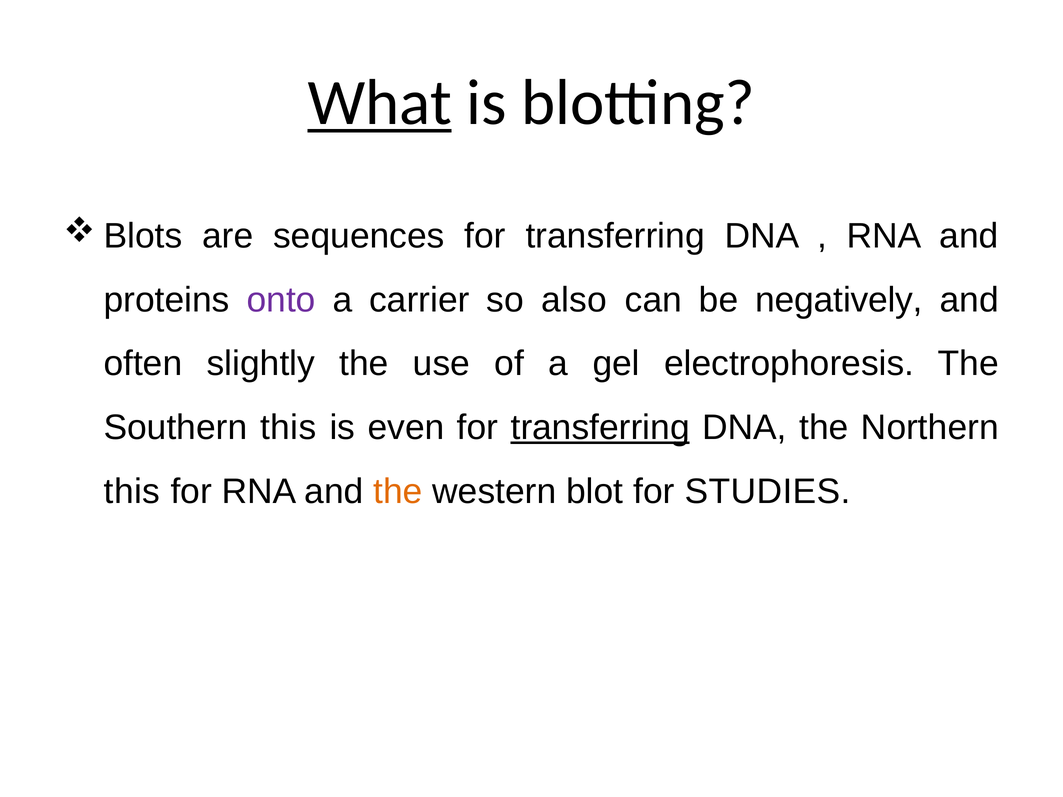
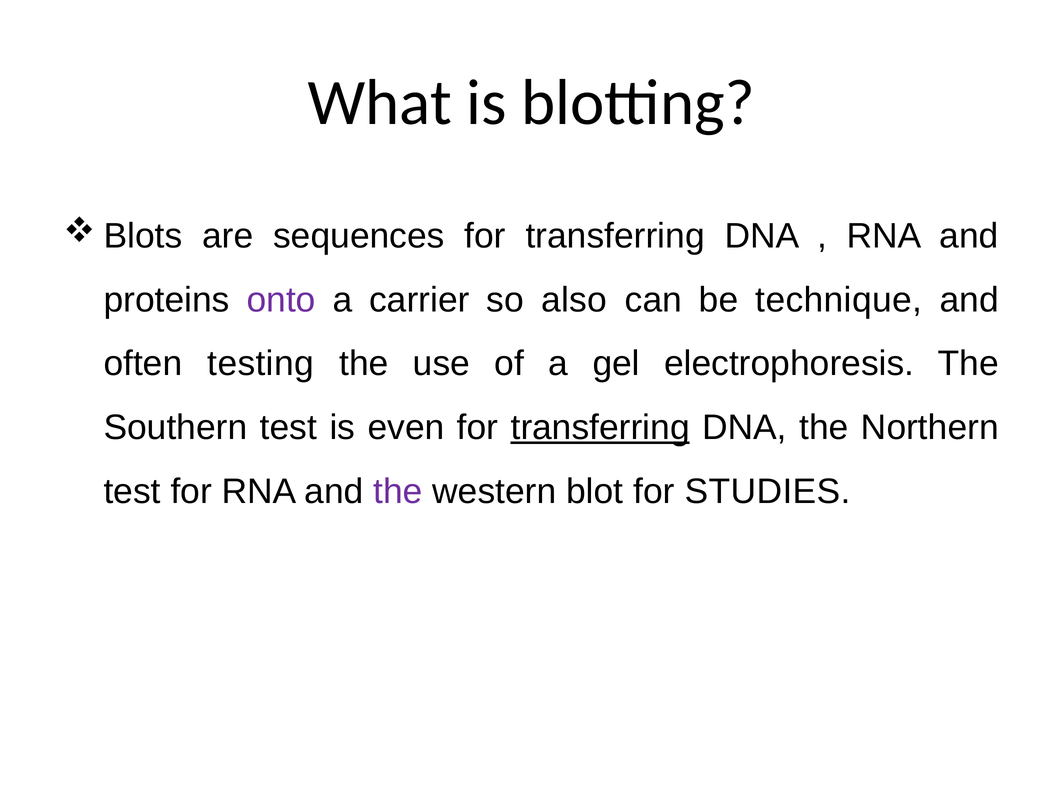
What underline: present -> none (380, 103)
negatively: negatively -> technique (839, 300)
slightly: slightly -> testing (261, 364)
Southern this: this -> test (288, 428)
this: this -> test (132, 491)
the colour: orange -> purple (398, 491)
